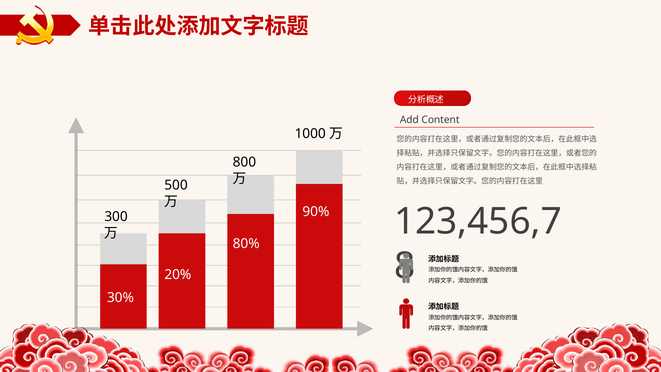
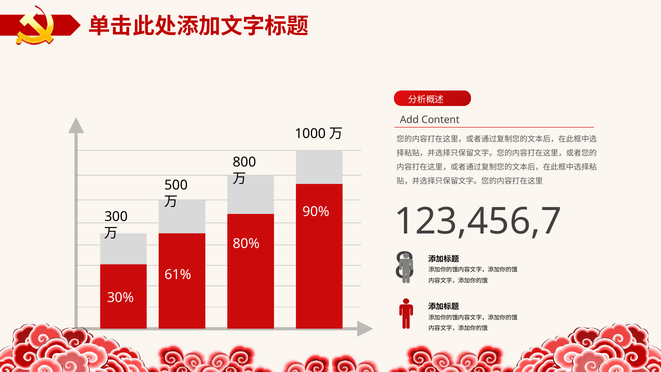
20%: 20% -> 61% (178, 275)
